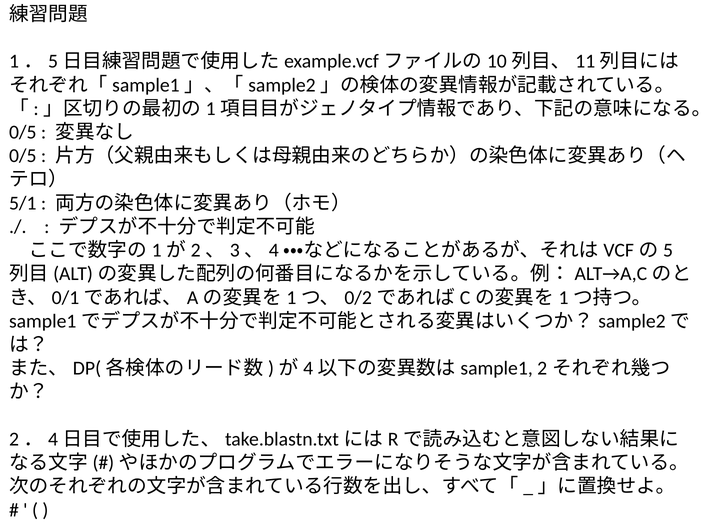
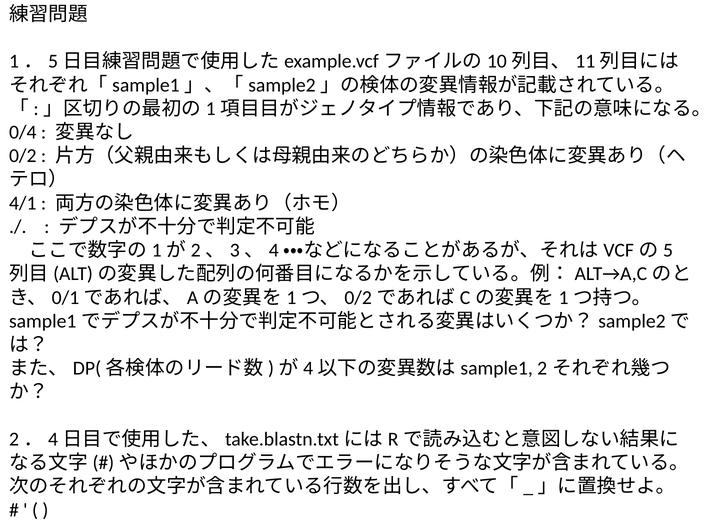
0/5: 0/5 -> 0/4 (23, 132)
0/5: 0/5 -> 0/2 (23, 156)
5/1: 5/1 -> 4/1 (23, 203)
